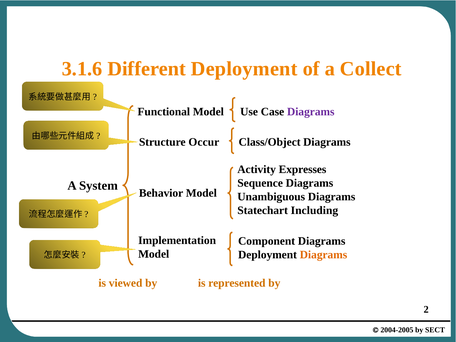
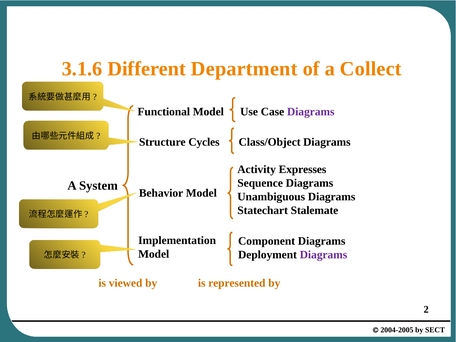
Deployment: Deployment -> Department (244, 69)
Occur: Occur -> Cycles (204, 142)
Including: Including -> Stalemate (315, 210)
Diagrams colour: orange -> purple (323, 255)
